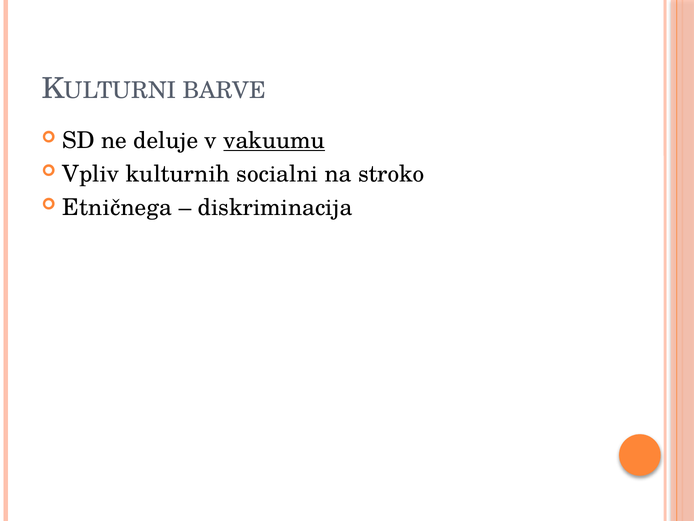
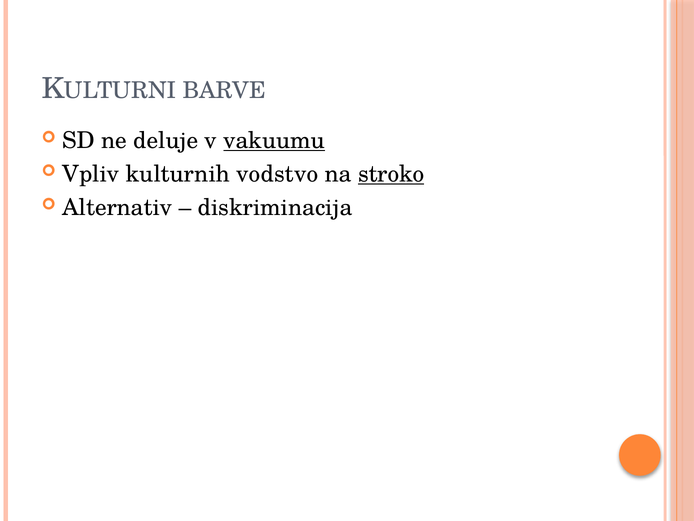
socialni: socialni -> vodstvo (277, 174)
stroko underline: none -> present (391, 174)
Etničnega: Etničnega -> Alternativ (117, 207)
